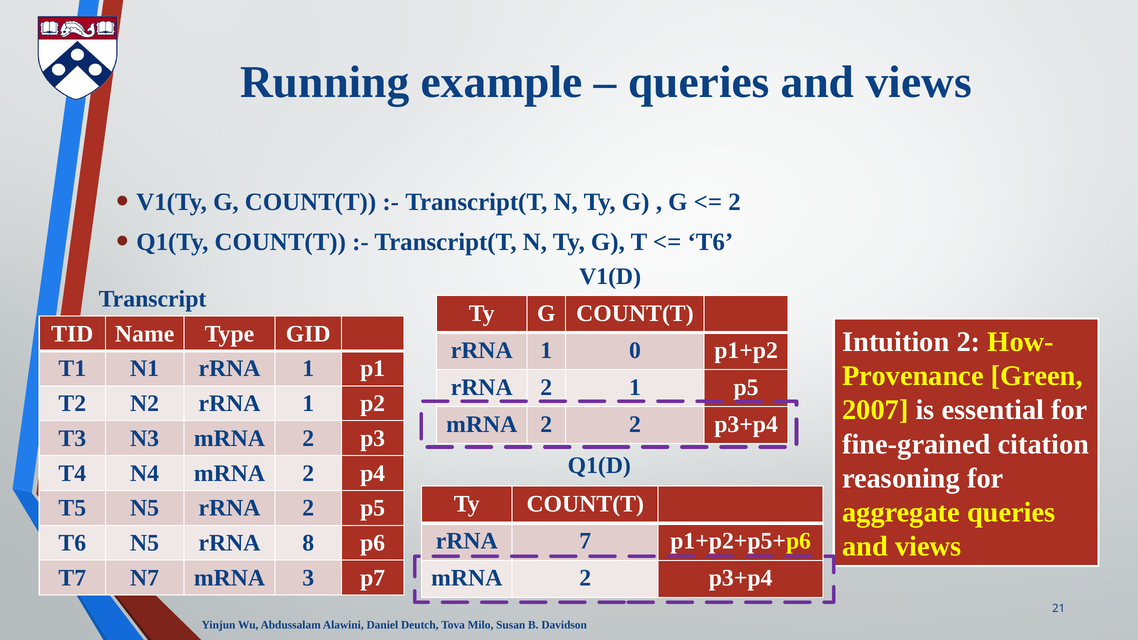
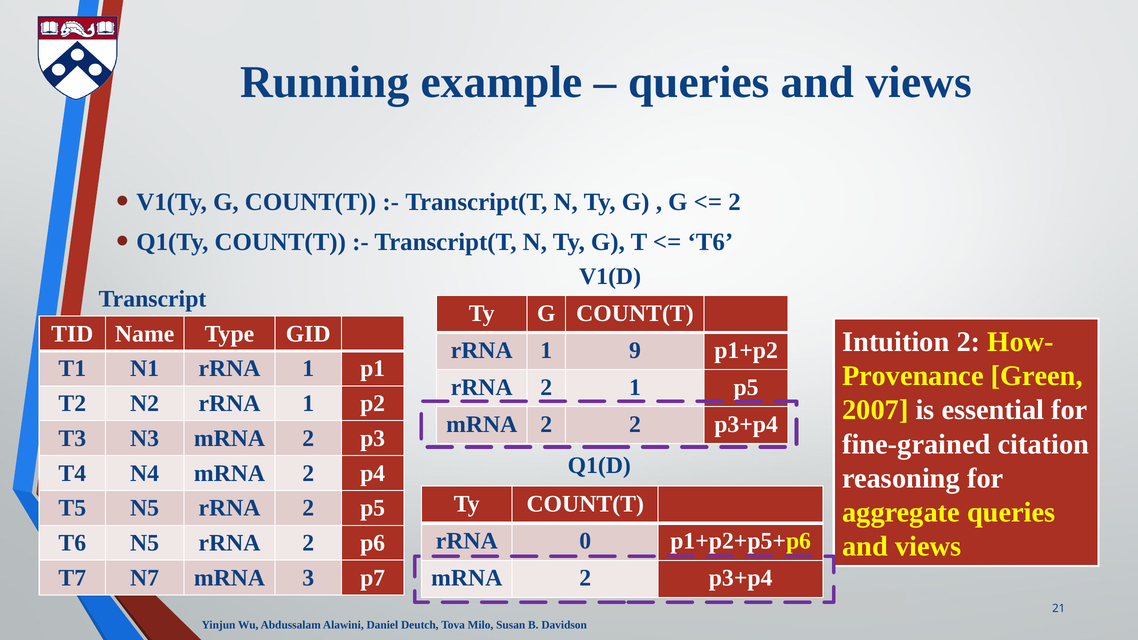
0: 0 -> 9 (635, 350)
7: 7 -> 0 (585, 541)
T6 N5 rRNA 8: 8 -> 2 (308, 543)
